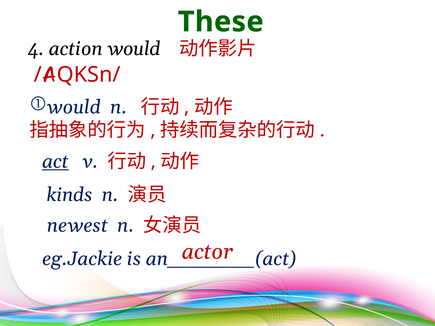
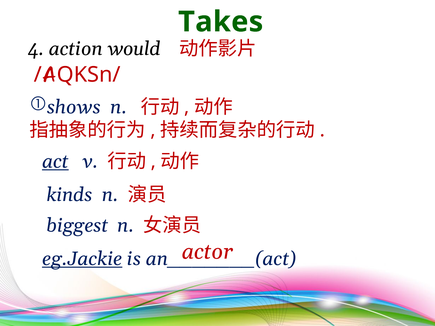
These: These -> Takes (221, 22)
would: would -> shows (74, 107)
newest: newest -> biggest (77, 226)
eg.Jackie underline: none -> present (82, 259)
